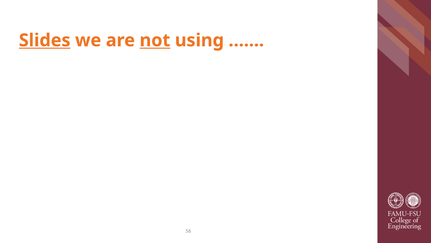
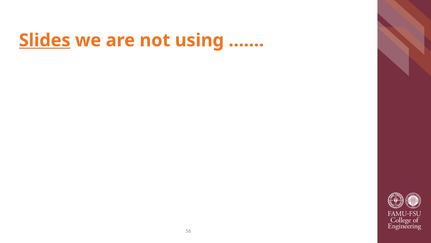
not underline: present -> none (155, 40)
